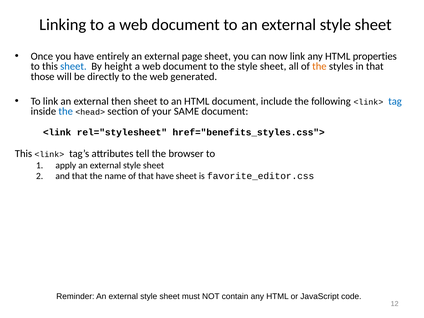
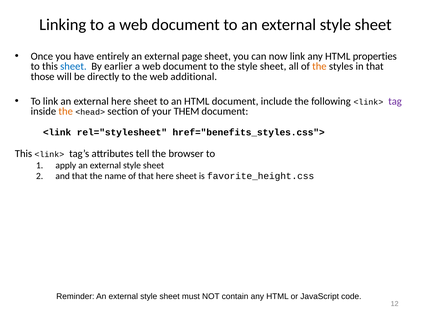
height: height -> earlier (118, 66)
generated: generated -> additional (194, 77)
external then: then -> here (121, 101)
tag colour: blue -> purple (395, 101)
the colour: blue -> orange (66, 111)
SAME: SAME -> THEM (187, 111)
that have: have -> here (165, 176)
favorite_editor.css: favorite_editor.css -> favorite_height.css (261, 176)
